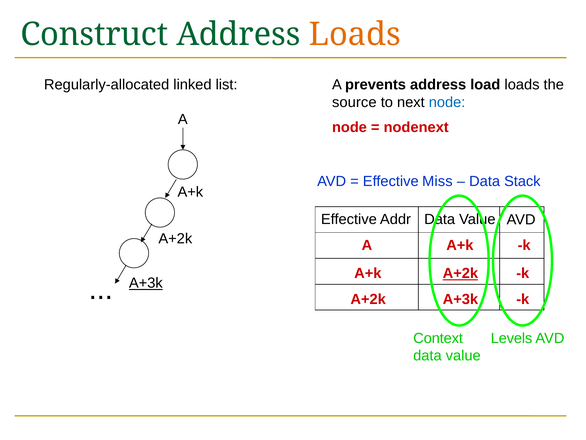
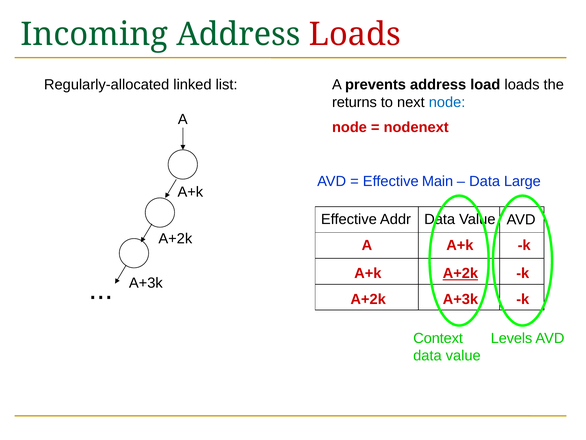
Construct: Construct -> Incoming (94, 34)
Loads colour: orange -> red (355, 34)
source: source -> returns (354, 102)
Miss: Miss -> Main (438, 181)
Stack: Stack -> Large (522, 181)
A+3k underline: present -> none (146, 283)
